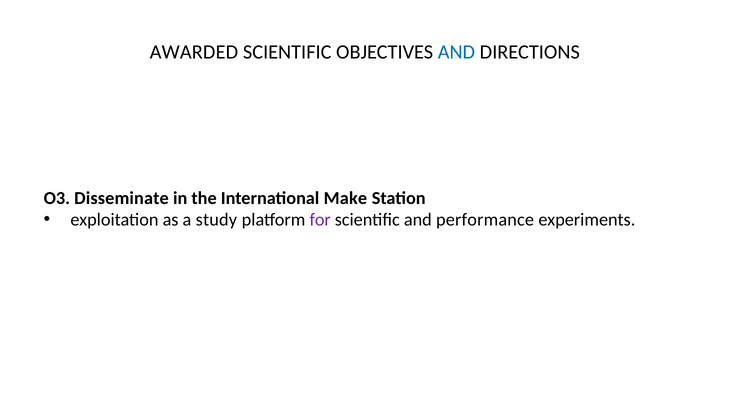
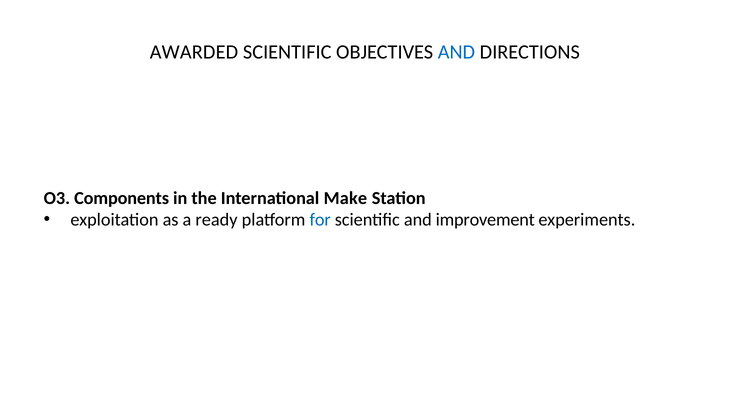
Disseminate: Disseminate -> Components (122, 198)
study: study -> ready (217, 220)
for colour: purple -> blue (320, 220)
performance: performance -> improvement (485, 220)
